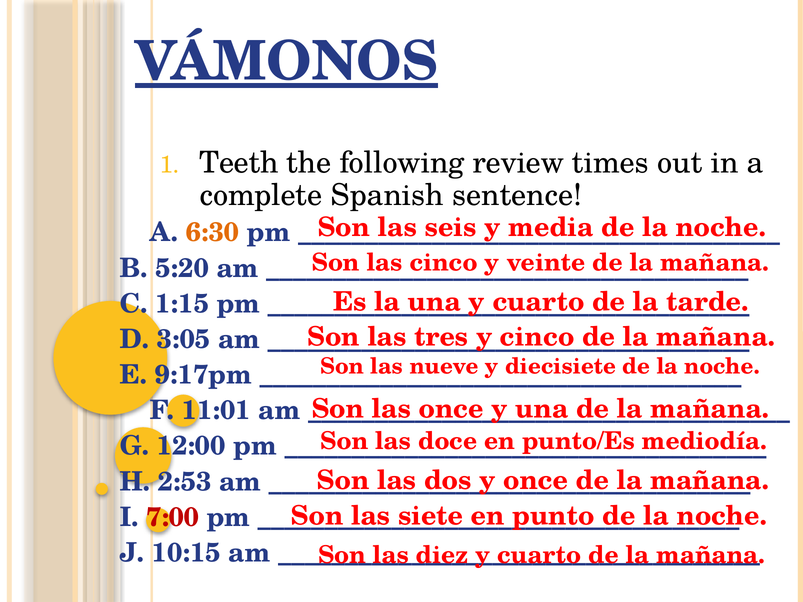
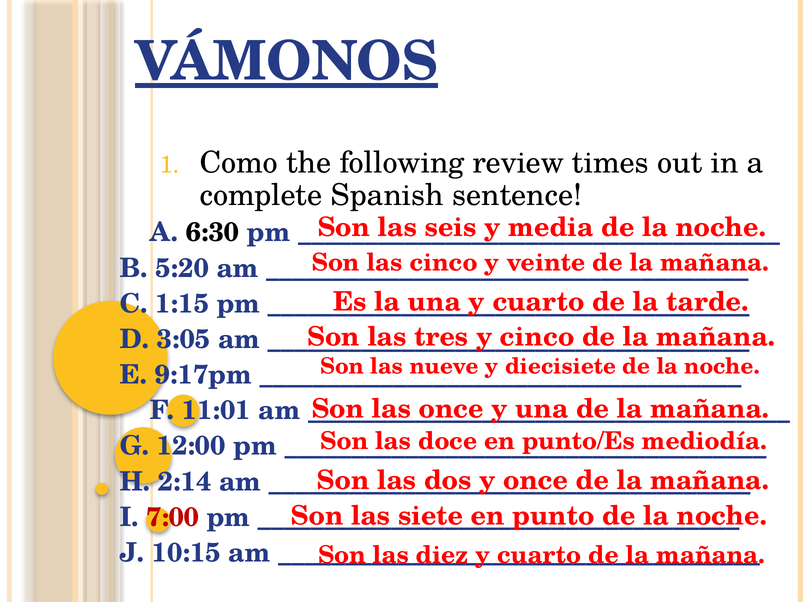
Teeth: Teeth -> Como (239, 163)
6:30 colour: orange -> black (213, 233)
2:53: 2:53 -> 2:14 (185, 482)
